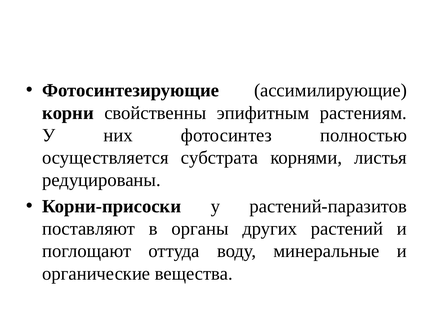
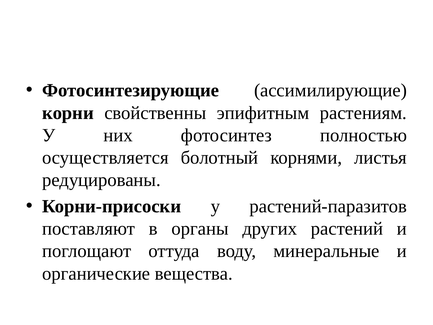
субстрата: субстрата -> болотный (220, 158)
